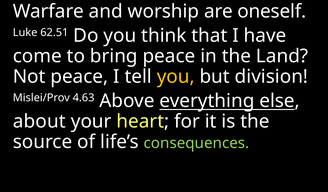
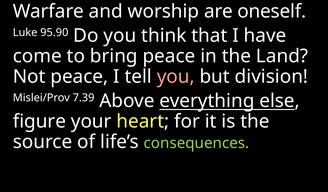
62.51: 62.51 -> 95.90 (54, 33)
you colour: yellow -> pink (176, 77)
4.63: 4.63 -> 7.39 (84, 98)
about: about -> figure (39, 121)
